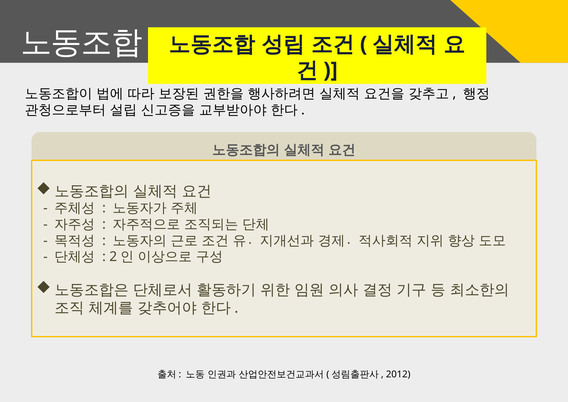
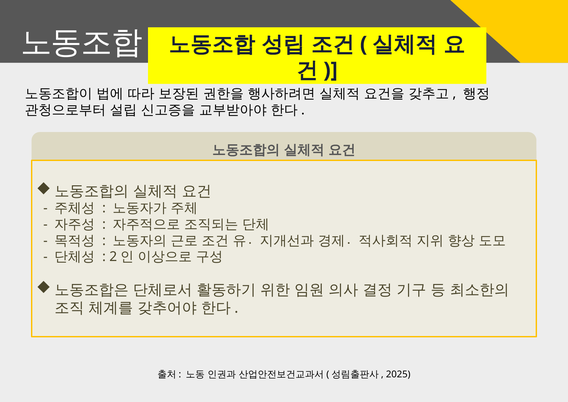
2012: 2012 -> 2025 (398, 374)
